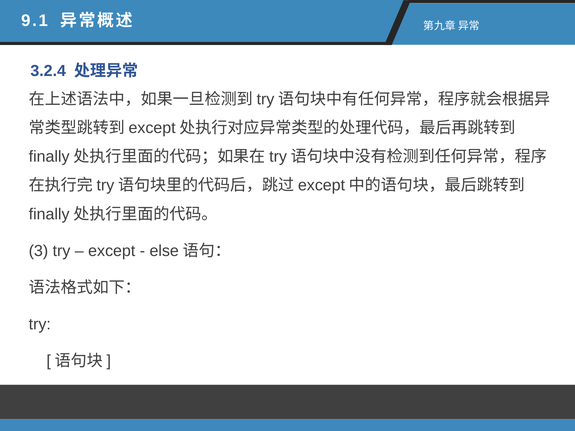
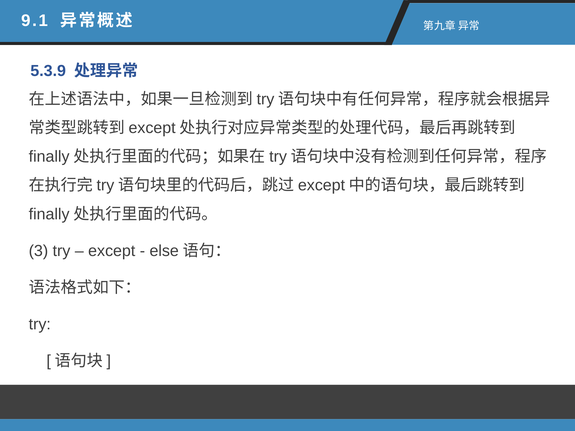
3.2.4: 3.2.4 -> 5.3.9 (48, 71)
